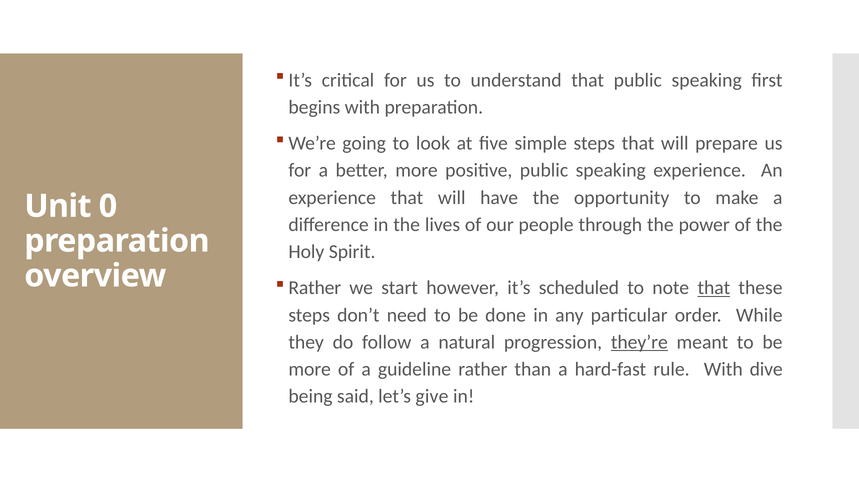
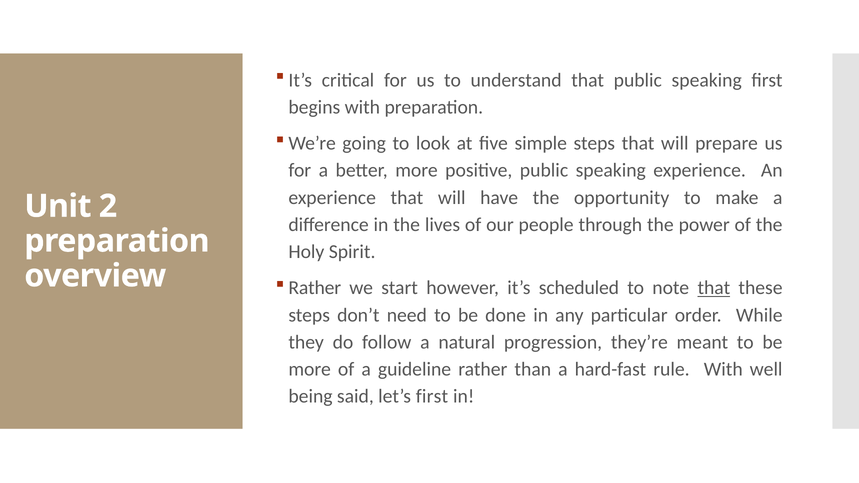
0: 0 -> 2 (108, 206)
they’re underline: present -> none (639, 342)
dive: dive -> well (766, 369)
let’s give: give -> first (432, 397)
